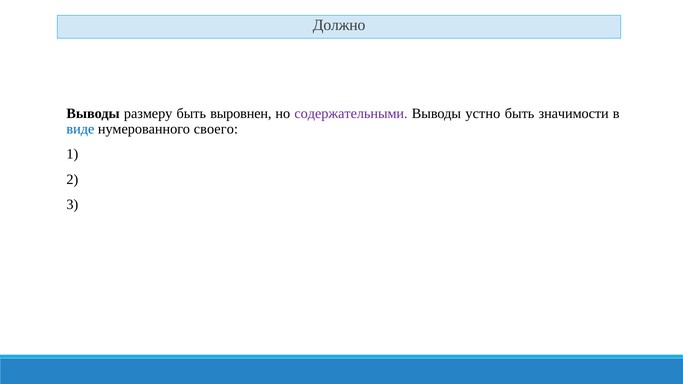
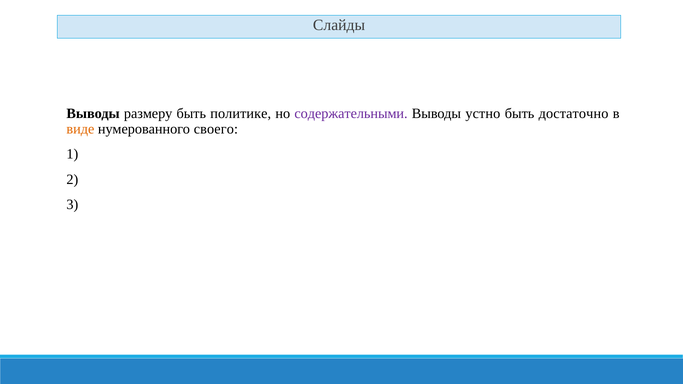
Должно: Должно -> Слайды (339, 25)
выровнен: выровнен -> политике (241, 114)
значимости: значимости -> достаточно (574, 114)
виде colour: blue -> orange (80, 129)
